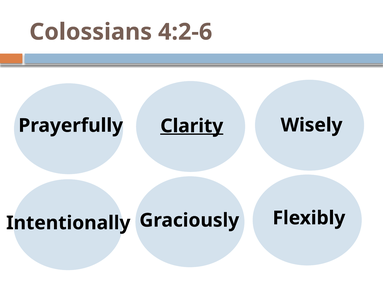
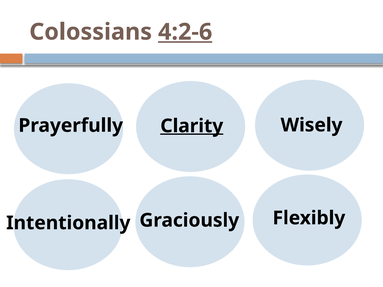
4:2-6 underline: none -> present (185, 32)
